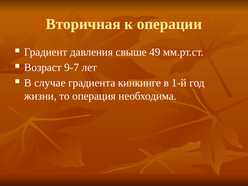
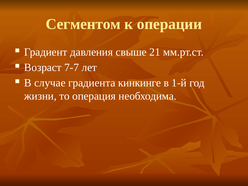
Вторичная: Вторичная -> Сегментом (83, 24)
49: 49 -> 21 (155, 52)
9-7: 9-7 -> 7-7 (72, 67)
